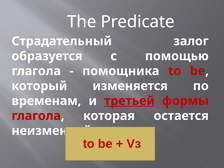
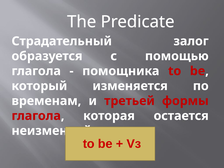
третьей underline: present -> none (129, 101)
